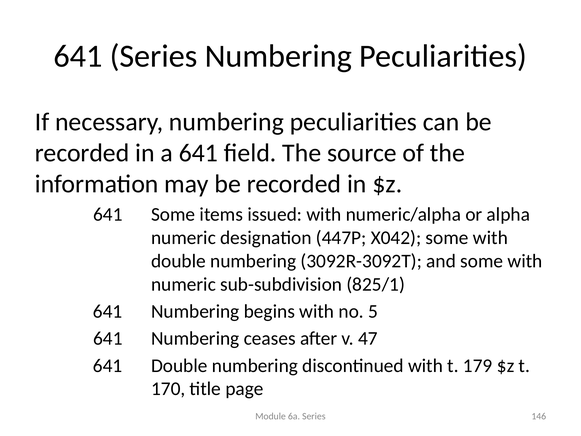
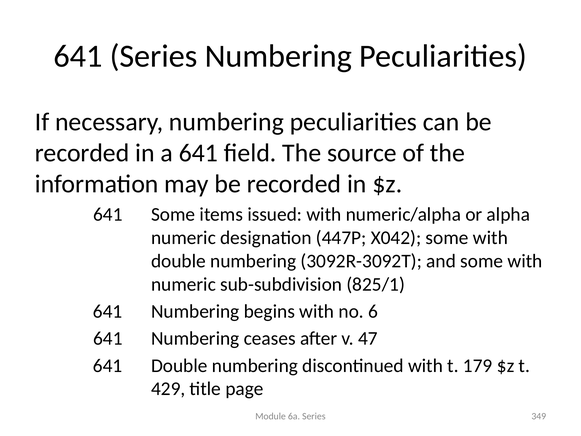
5: 5 -> 6 (373, 311)
170: 170 -> 429 (168, 389)
146: 146 -> 349 (539, 416)
